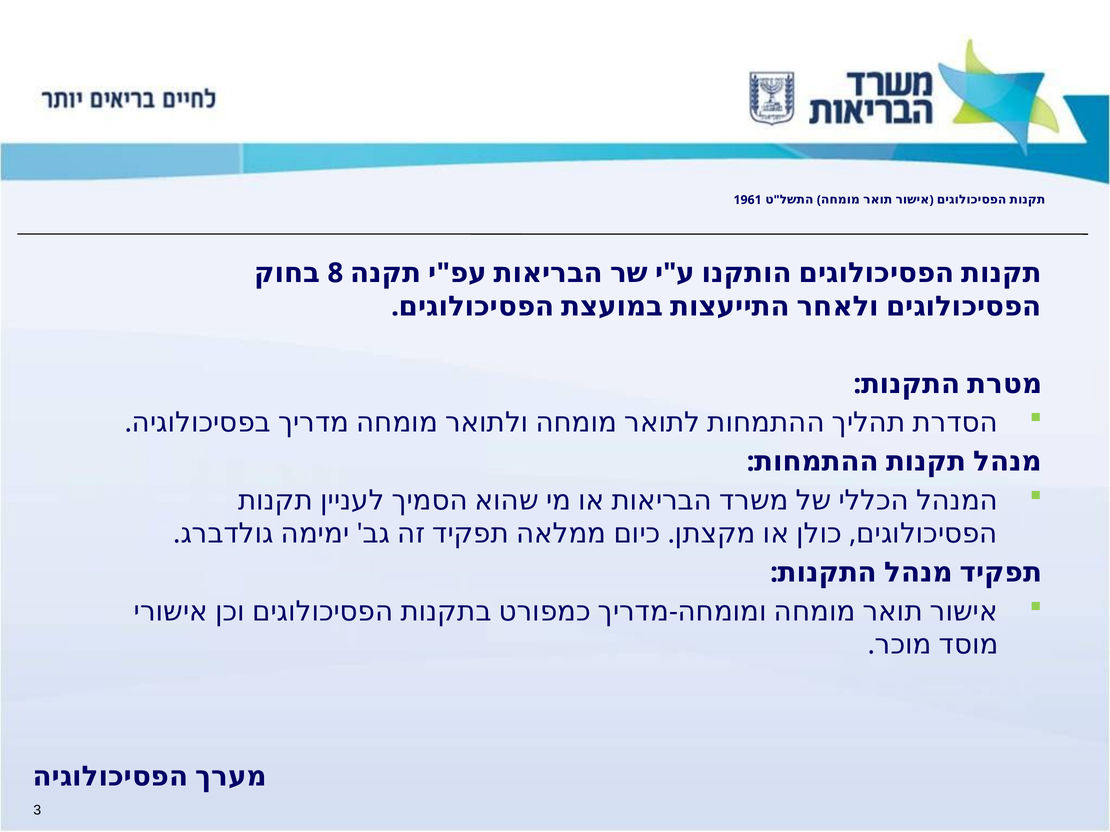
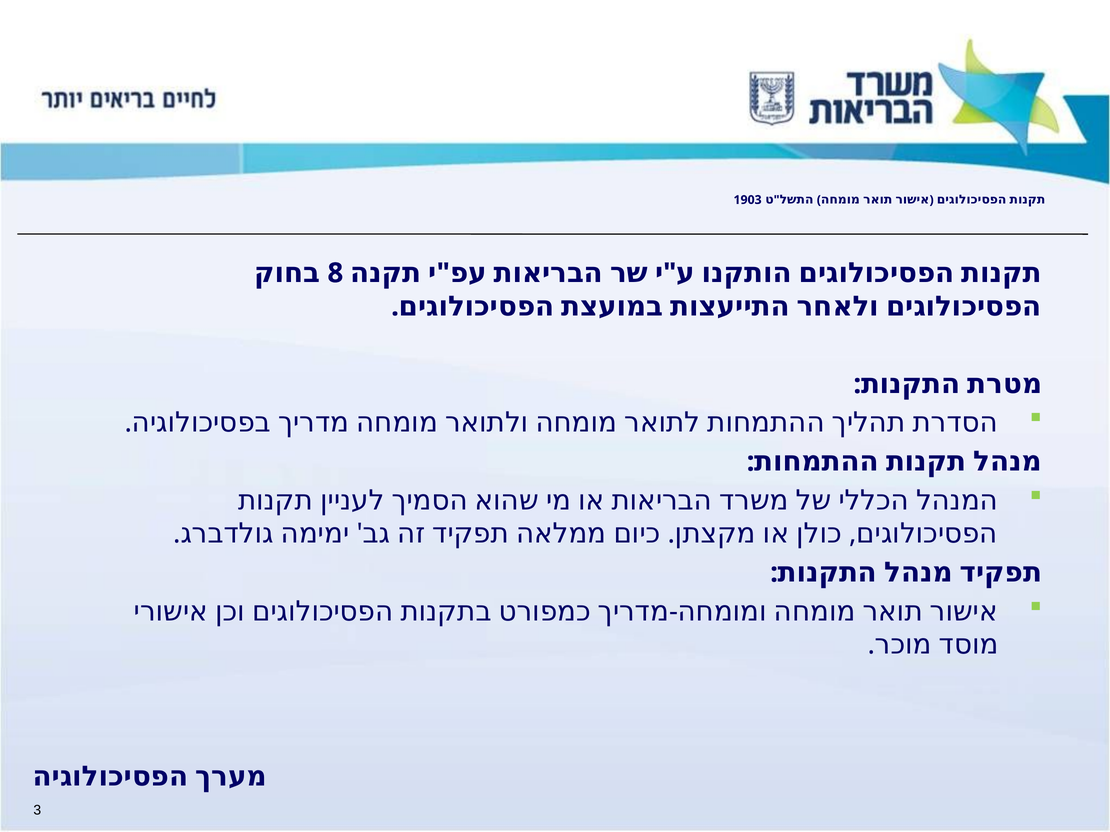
1961: 1961 -> 1903 (748, 200)
